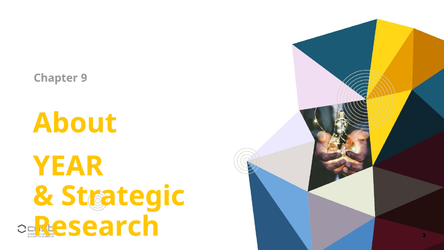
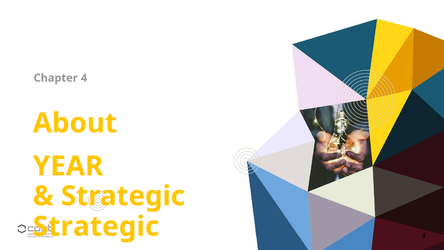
9: 9 -> 4 (84, 78)
Research: Research -> Strategic (96, 226)
